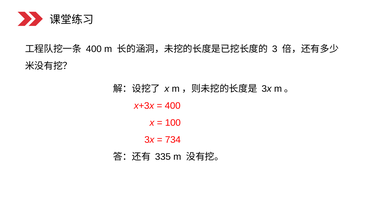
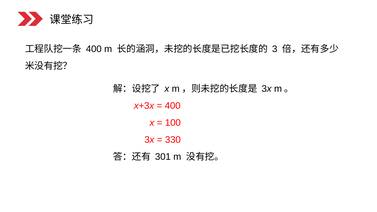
734: 734 -> 330 (173, 140)
335: 335 -> 301 (163, 157)
